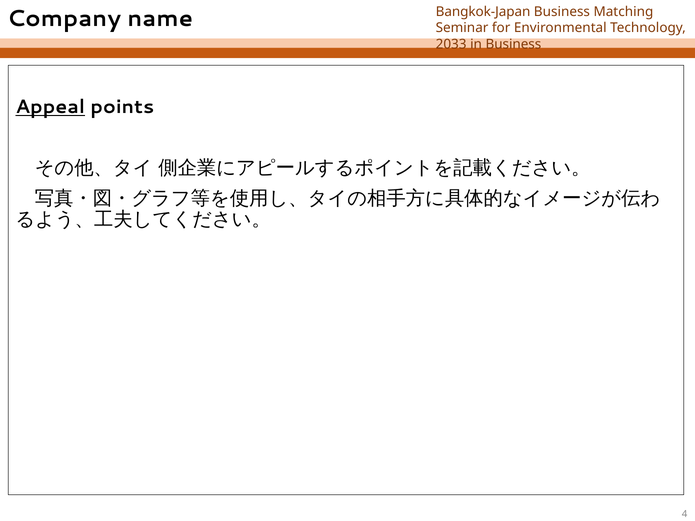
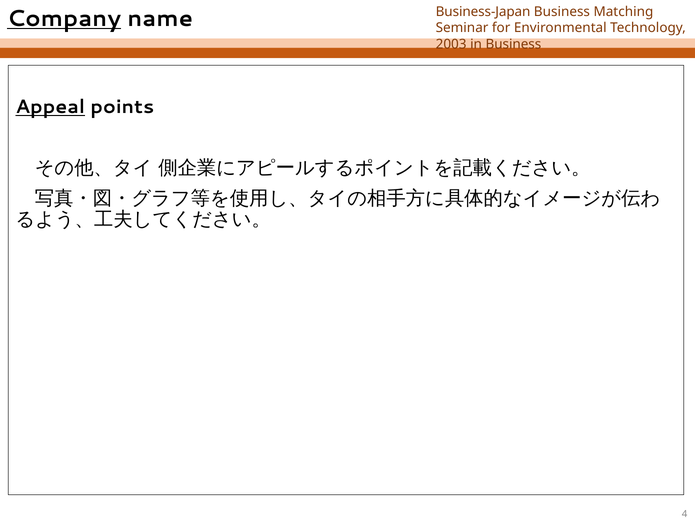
Bangkok-Japan: Bangkok-Japan -> Business-Japan (483, 12)
Company underline: none -> present (64, 19)
2033: 2033 -> 2003 (451, 44)
